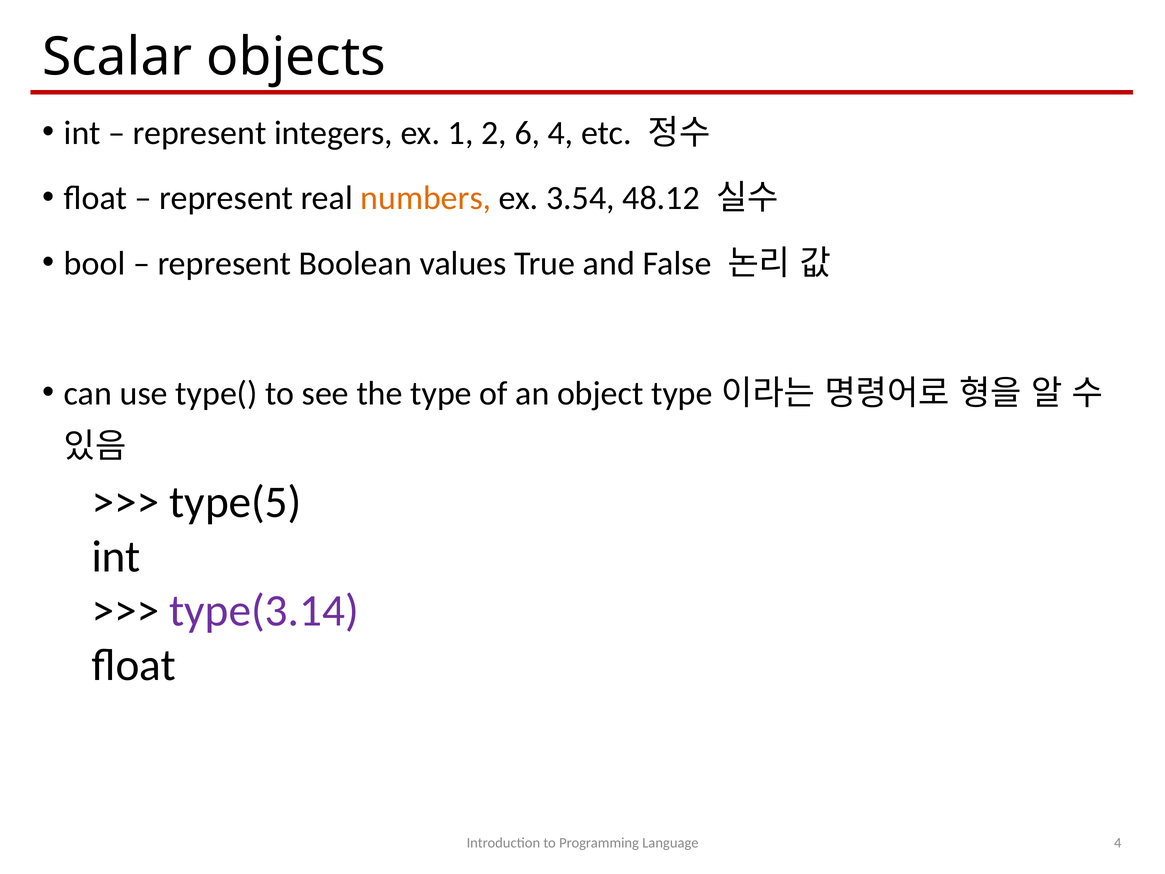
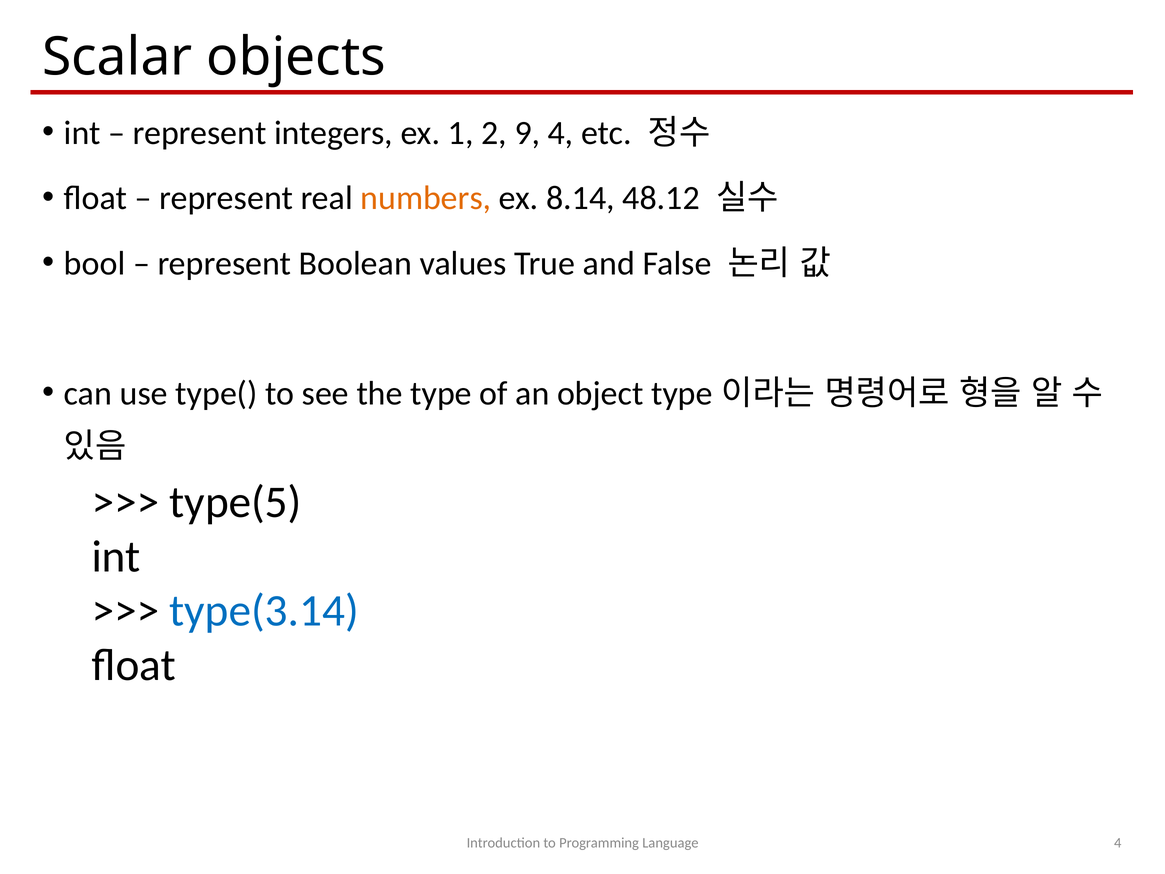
6: 6 -> 9 (527, 133)
3.54: 3.54 -> 8.14 (580, 198)
type(3.14 colour: purple -> blue (264, 611)
